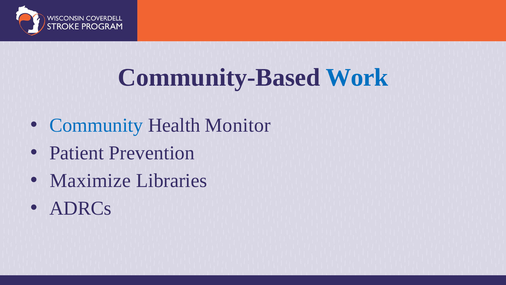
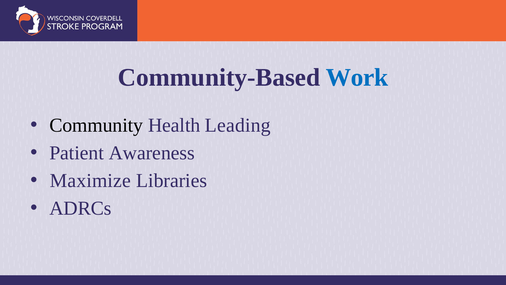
Community colour: blue -> black (96, 125)
Monitor: Monitor -> Leading (238, 125)
Prevention: Prevention -> Awareness (152, 153)
